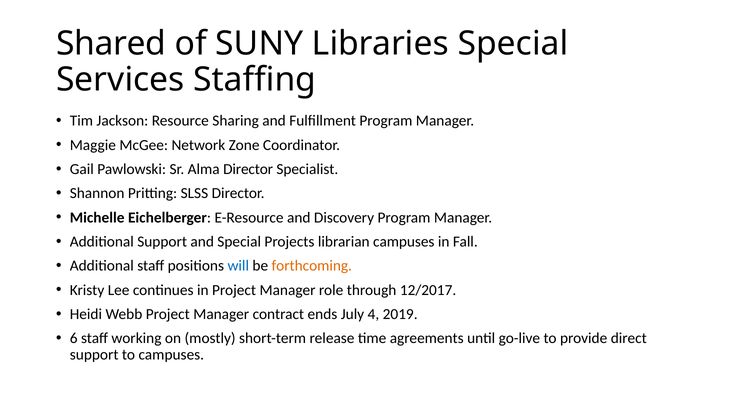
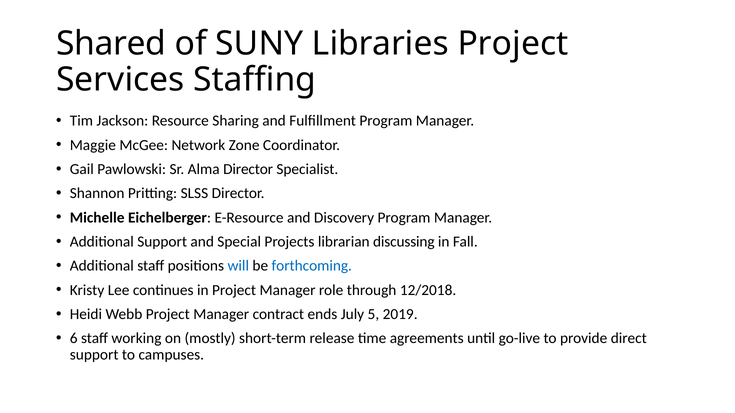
Libraries Special: Special -> Project (513, 44)
librarian campuses: campuses -> discussing (404, 242)
forthcoming colour: orange -> blue (312, 266)
12/2017: 12/2017 -> 12/2018 (428, 290)
4: 4 -> 5 (373, 315)
